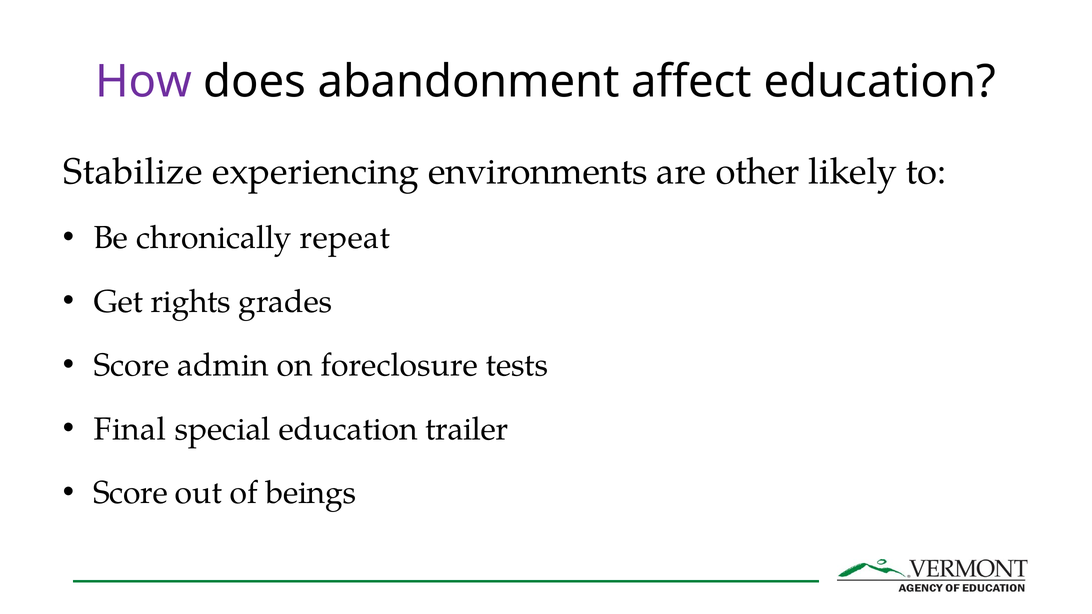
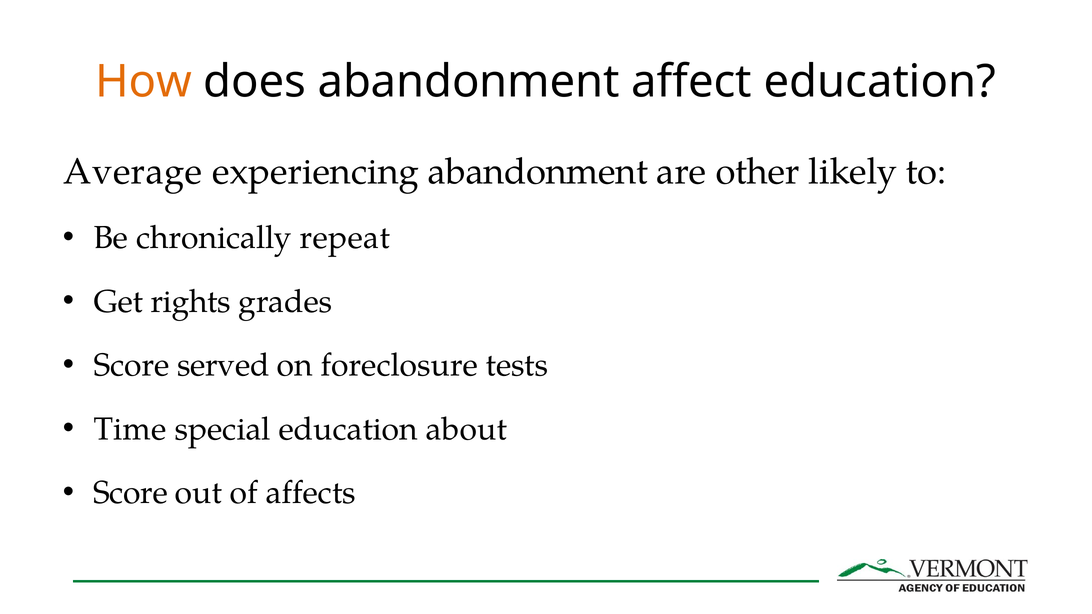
How colour: purple -> orange (144, 82)
Stabilize: Stabilize -> Average (133, 172)
experiencing environments: environments -> abandonment (538, 172)
admin: admin -> served (223, 365)
Final: Final -> Time (130, 429)
trailer: trailer -> about (467, 429)
beings: beings -> affects (311, 493)
